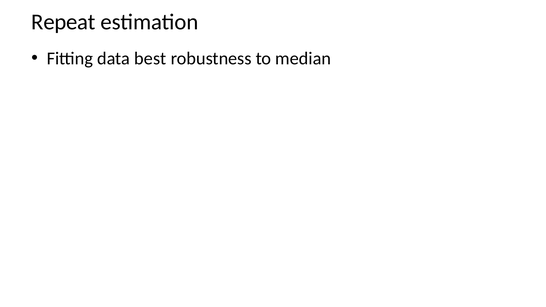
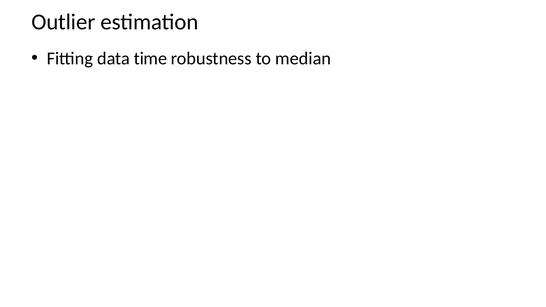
Repeat: Repeat -> Outlier (63, 22)
best: best -> time (150, 59)
